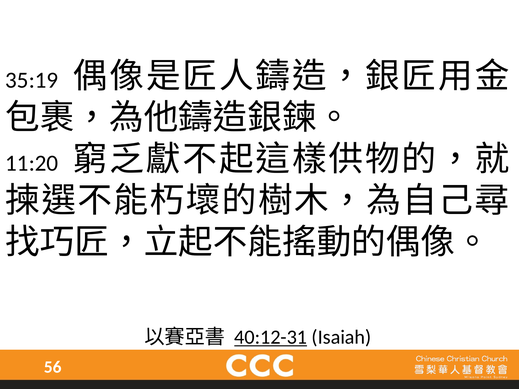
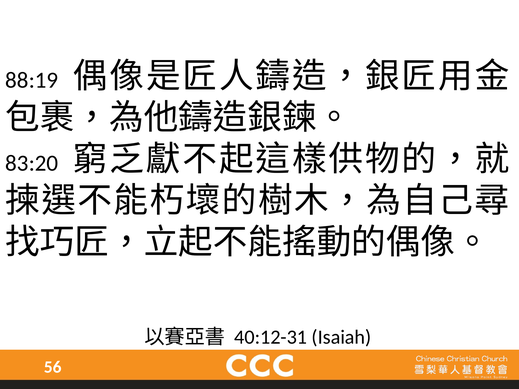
35:19: 35:19 -> 88:19 (32, 80)
11:20: 11:20 -> 83:20 (32, 163)
40:12-31 underline: present -> none (271, 337)
